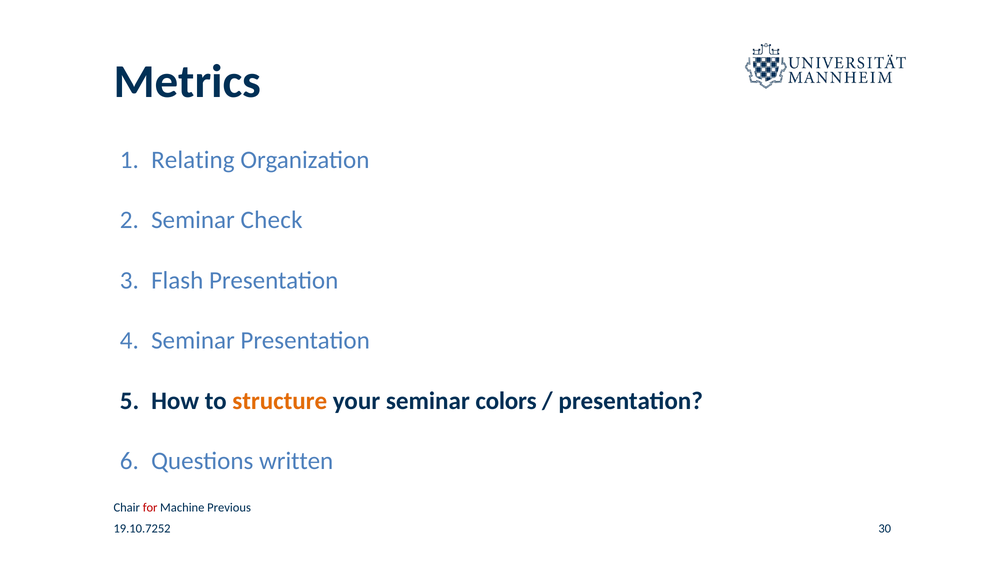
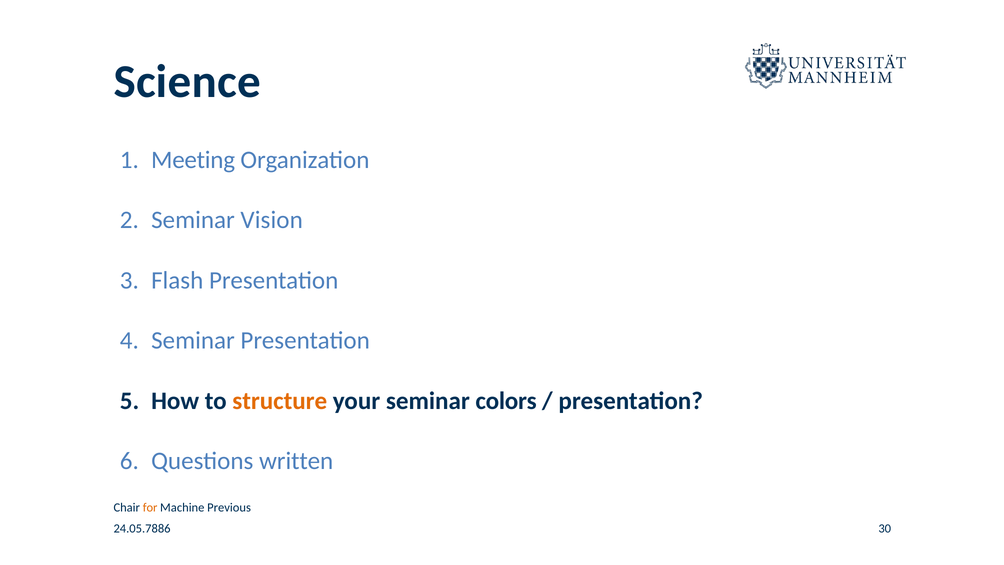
Metrics: Metrics -> Science (187, 82)
Relating: Relating -> Meeting (193, 160)
Check: Check -> Vision (272, 220)
for colour: red -> orange (150, 508)
19.10.7252: 19.10.7252 -> 24.05.7886 (142, 528)
